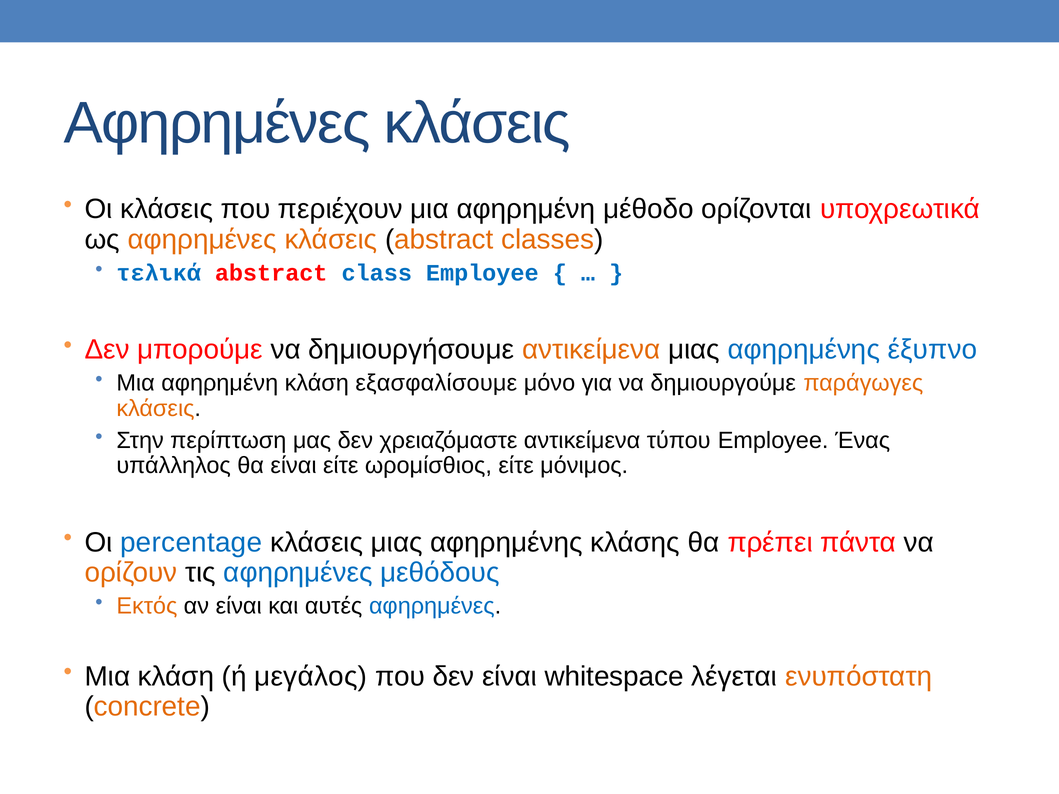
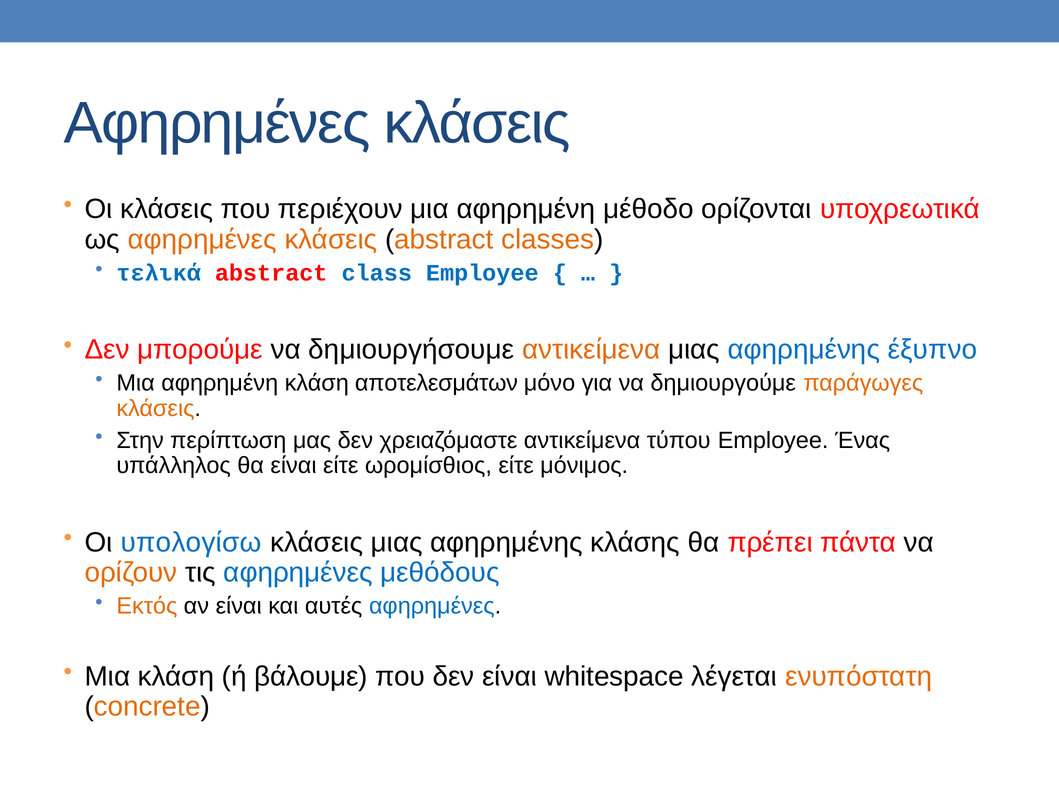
εξασφαλίσουμε: εξασφαλίσουμε -> αποτελεσμάτων (436, 383)
percentage: percentage -> υπολογίσω (191, 543)
μεγάλος: μεγάλος -> βάλουμε (311, 677)
